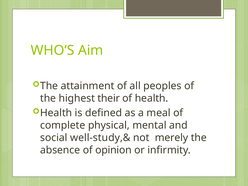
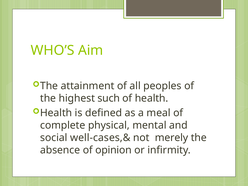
their: their -> such (109, 98)
well-study,&: well-study,& -> well-cases,& (100, 138)
